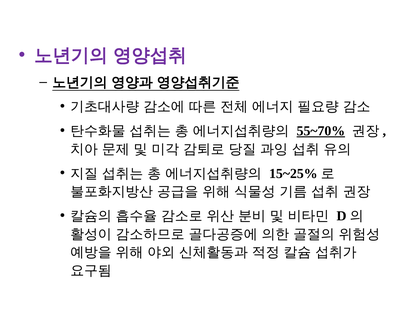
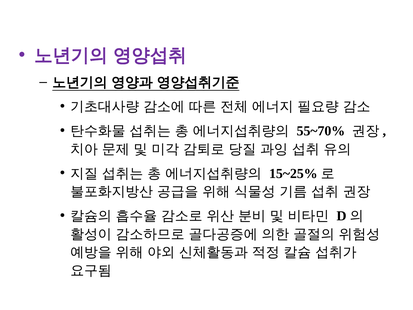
55~70% underline: present -> none (321, 131)
